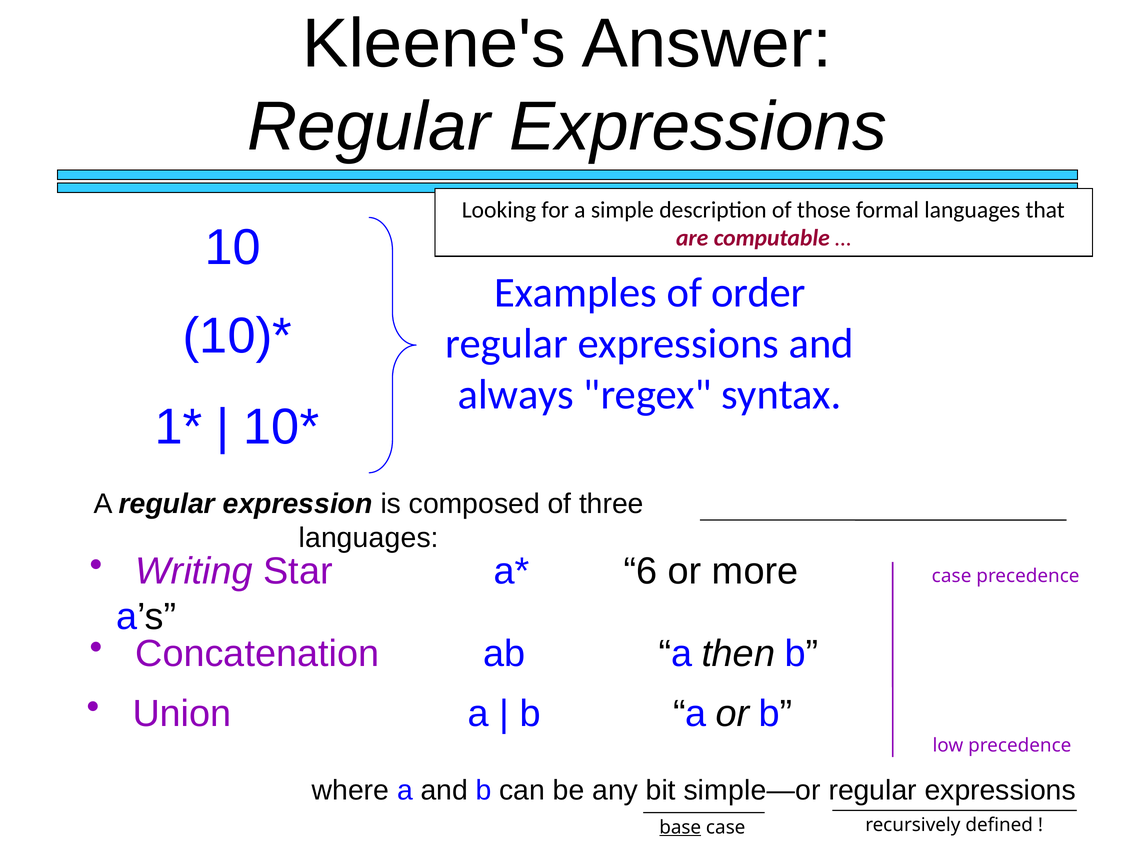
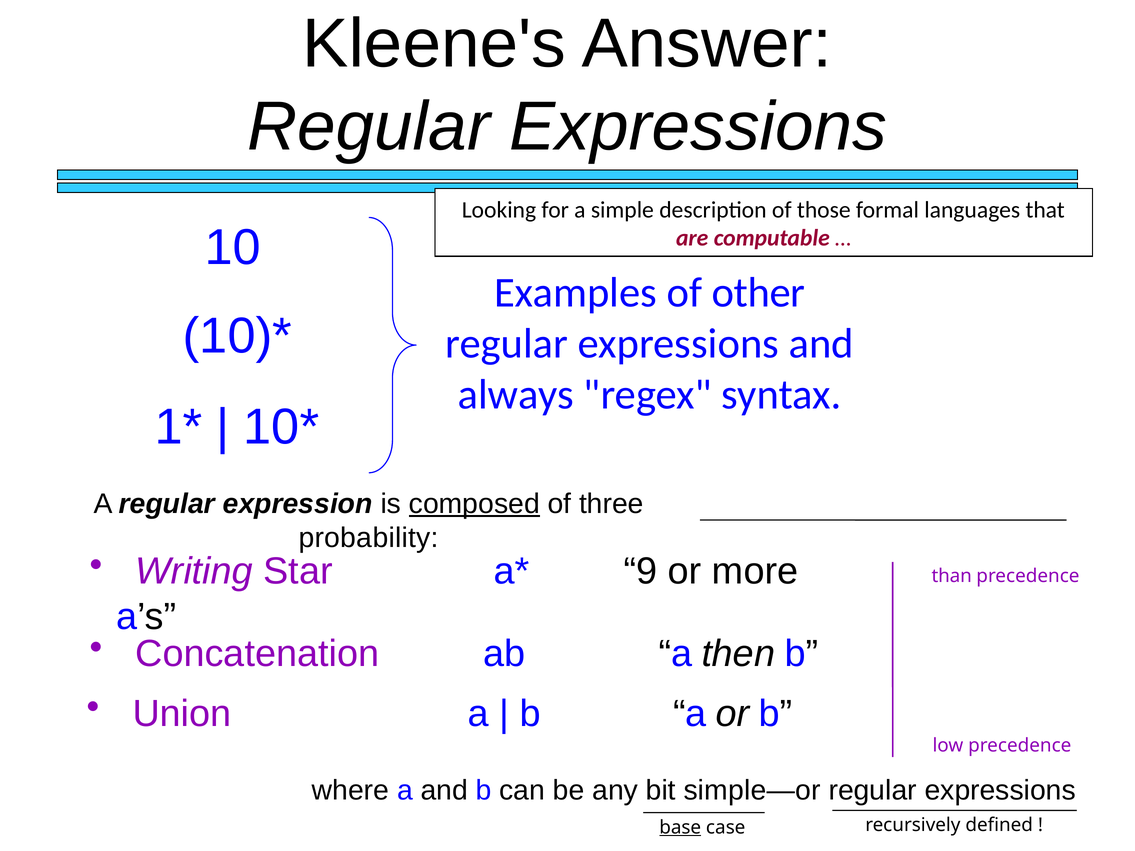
order: order -> other (758, 293)
composed underline: none -> present (474, 504)
languages: languages -> probability (369, 538)
6: 6 -> 9 (641, 572)
case: case -> than (952, 576)
